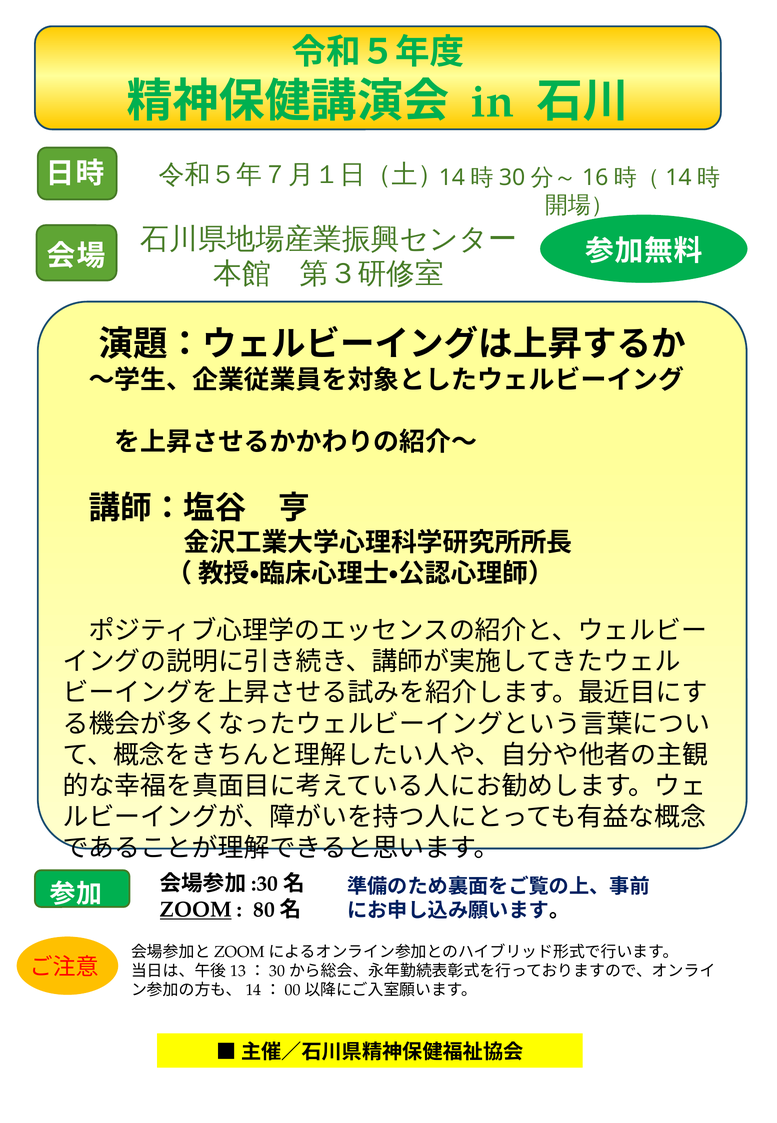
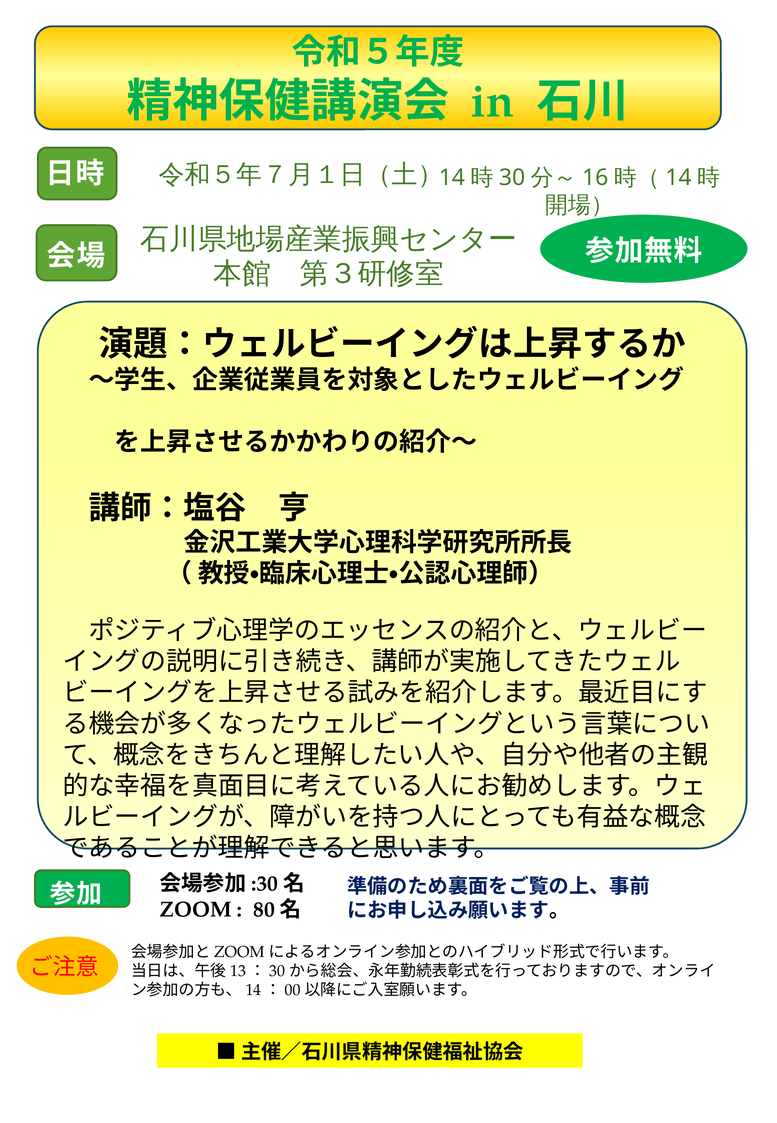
ZOOM underline: present -> none (196, 909)
